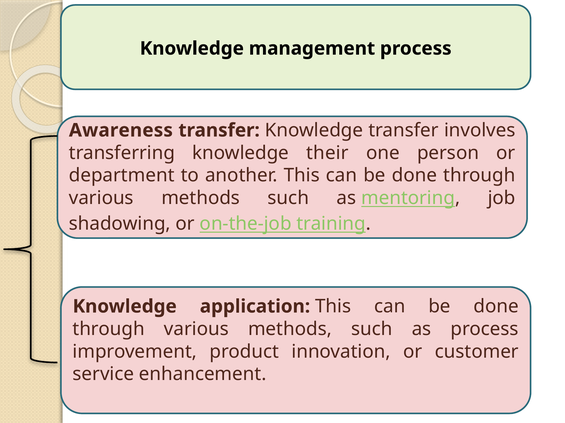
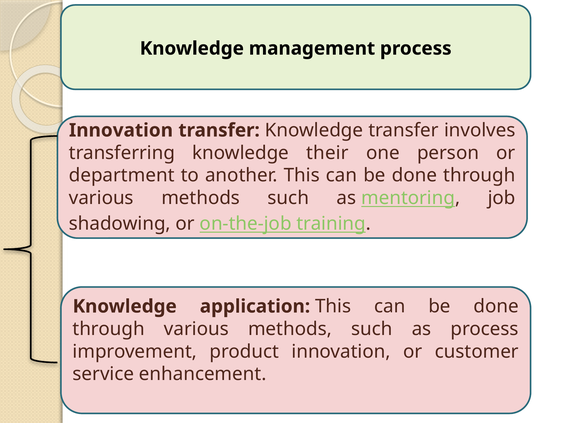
Awareness: Awareness -> Innovation (121, 131)
